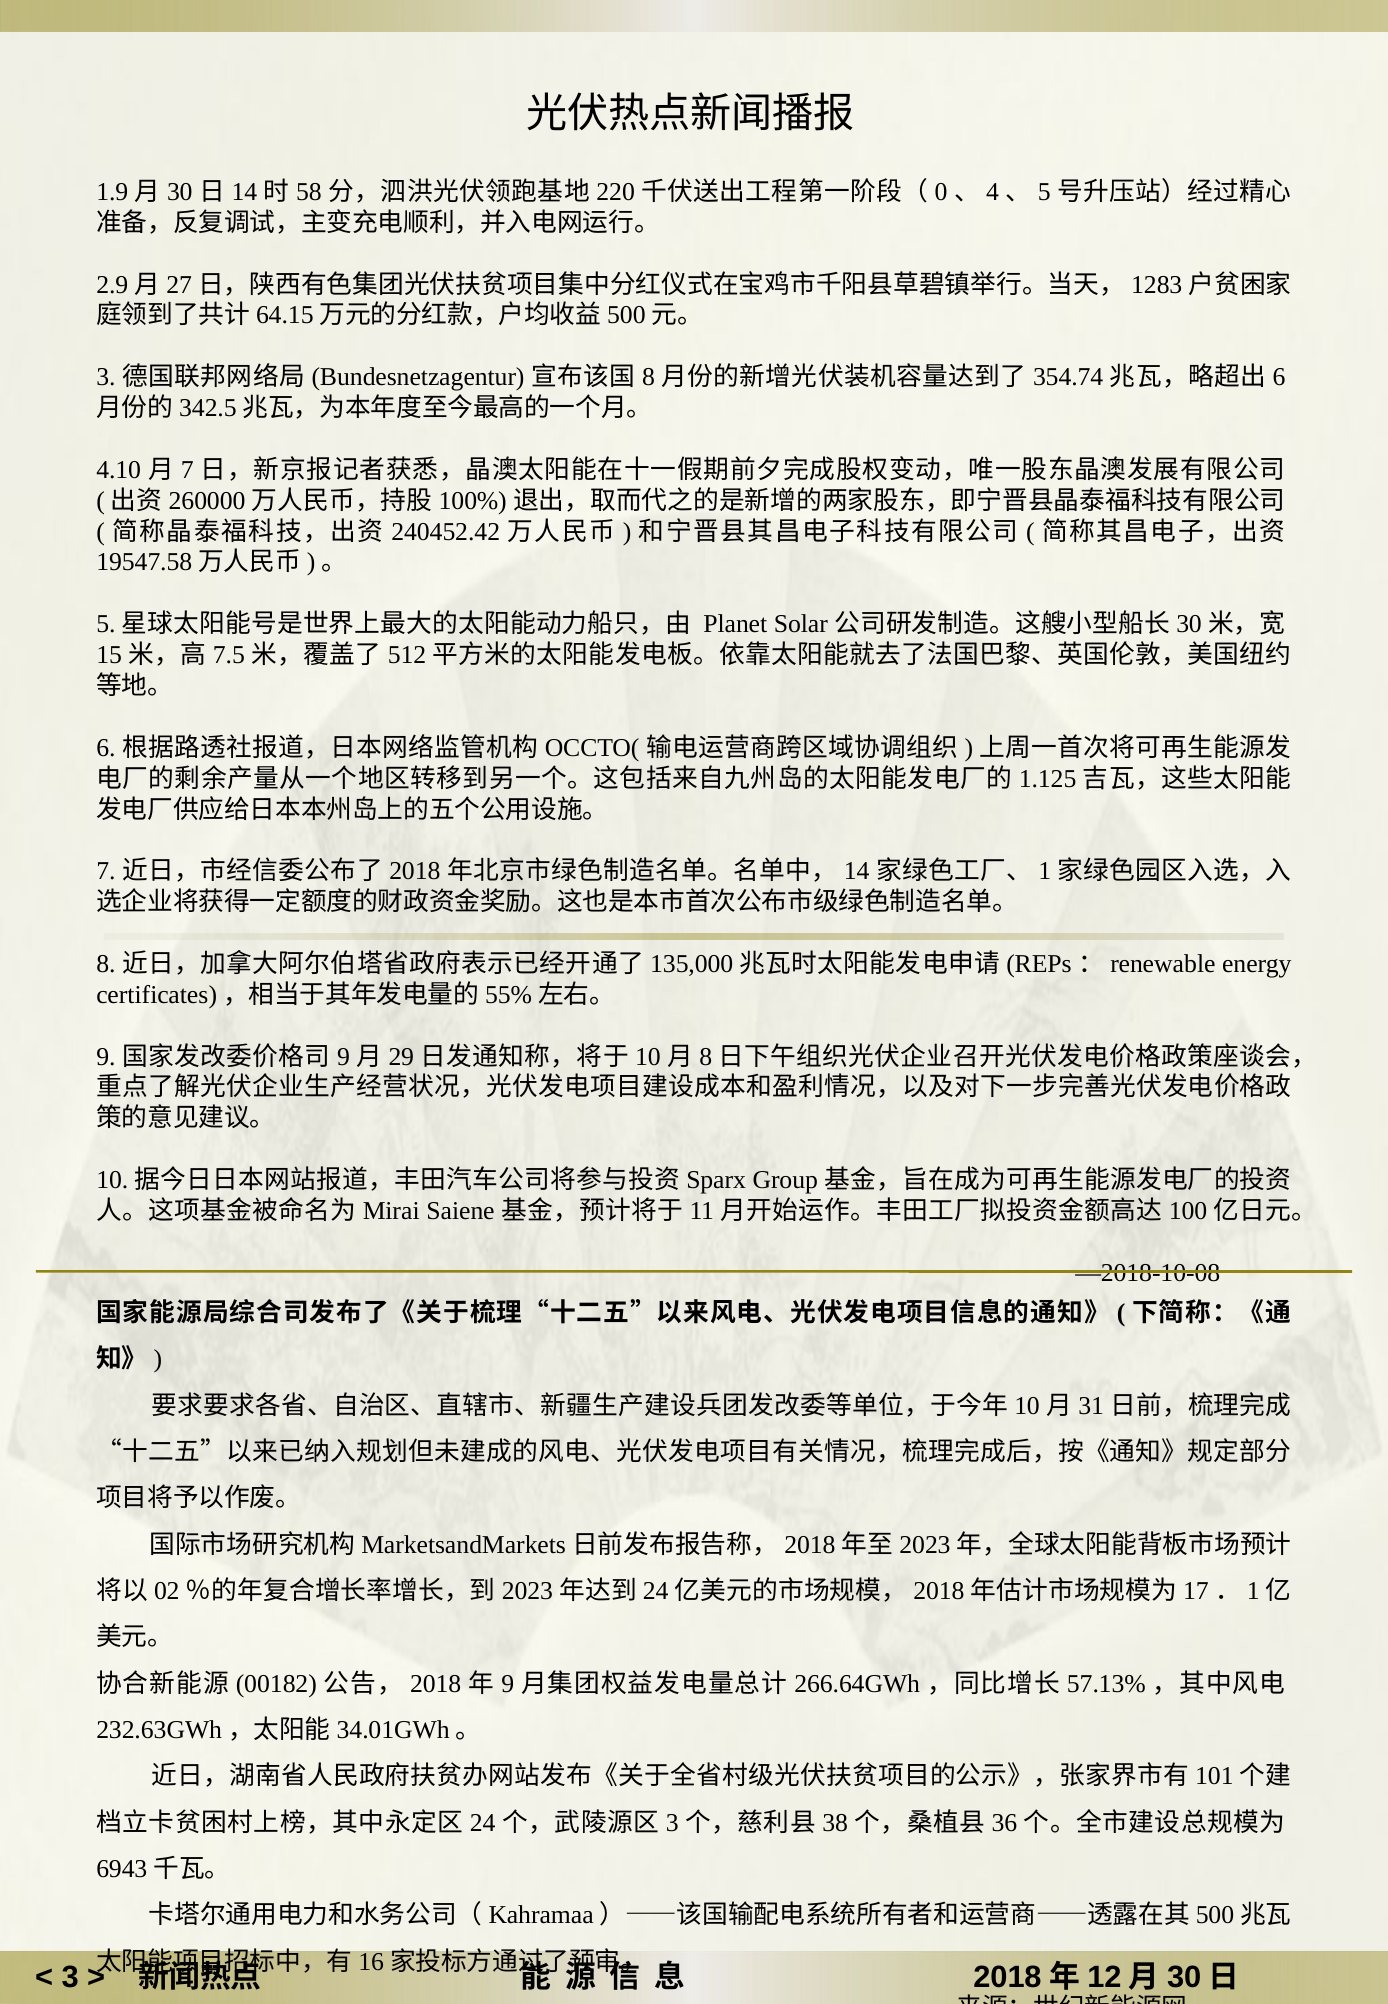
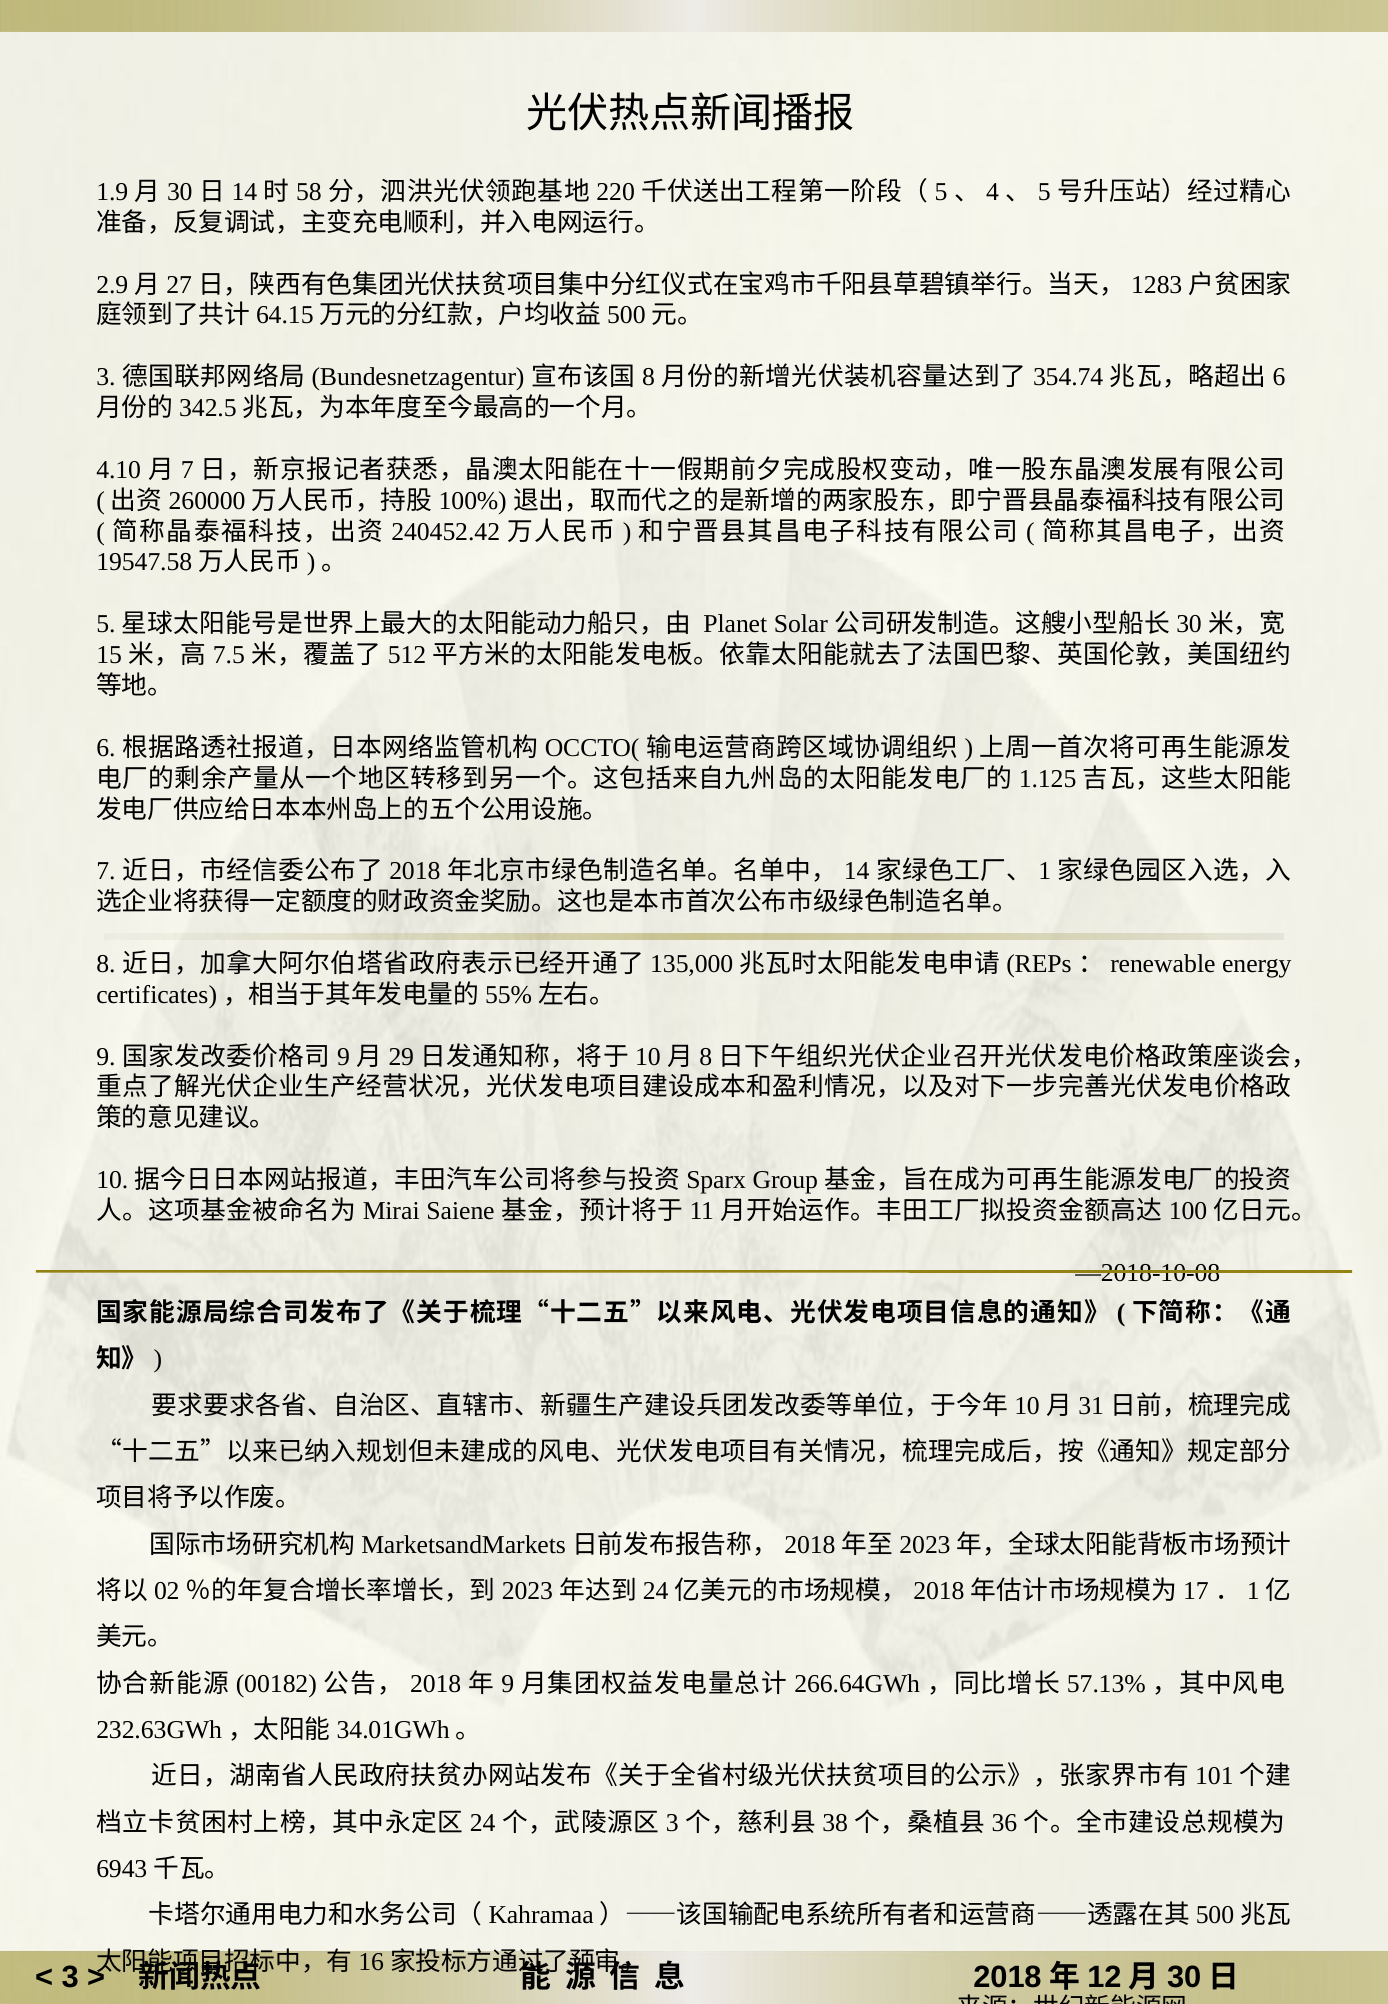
0: 0 -> 5 (941, 192)
